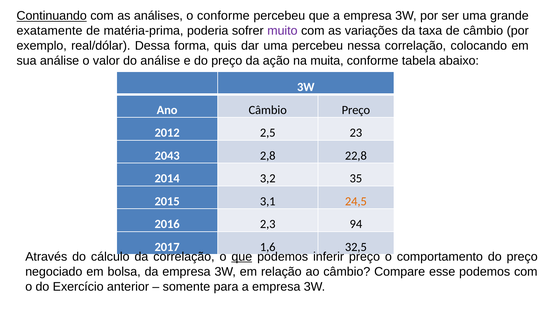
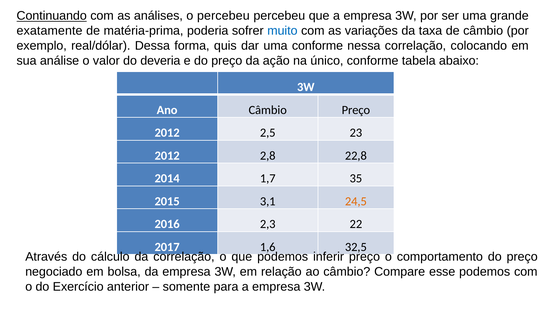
o conforme: conforme -> percebeu (223, 16)
muito colour: purple -> blue (282, 31)
uma percebeu: percebeu -> conforme (317, 46)
do análise: análise -> deveria (160, 61)
muita: muita -> único (327, 61)
2043: 2043 -> 2012 (167, 155)
3,2: 3,2 -> 1,7 (268, 178)
94: 94 -> 22 (356, 224)
que underline: present -> none (242, 256)
